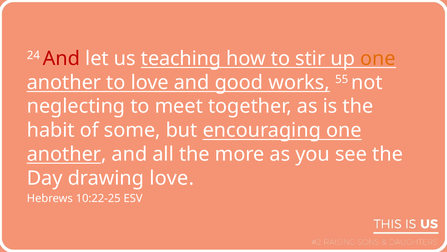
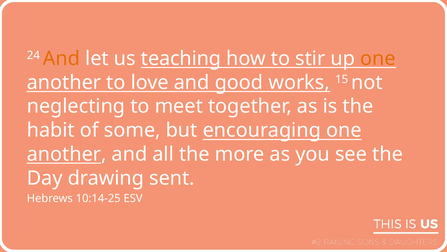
And colour: red -> orange (61, 58)
55: 55 -> 15 (342, 79)
drawing love: love -> sent (172, 178)
10:22-25: 10:22-25 -> 10:14-25 (98, 198)
